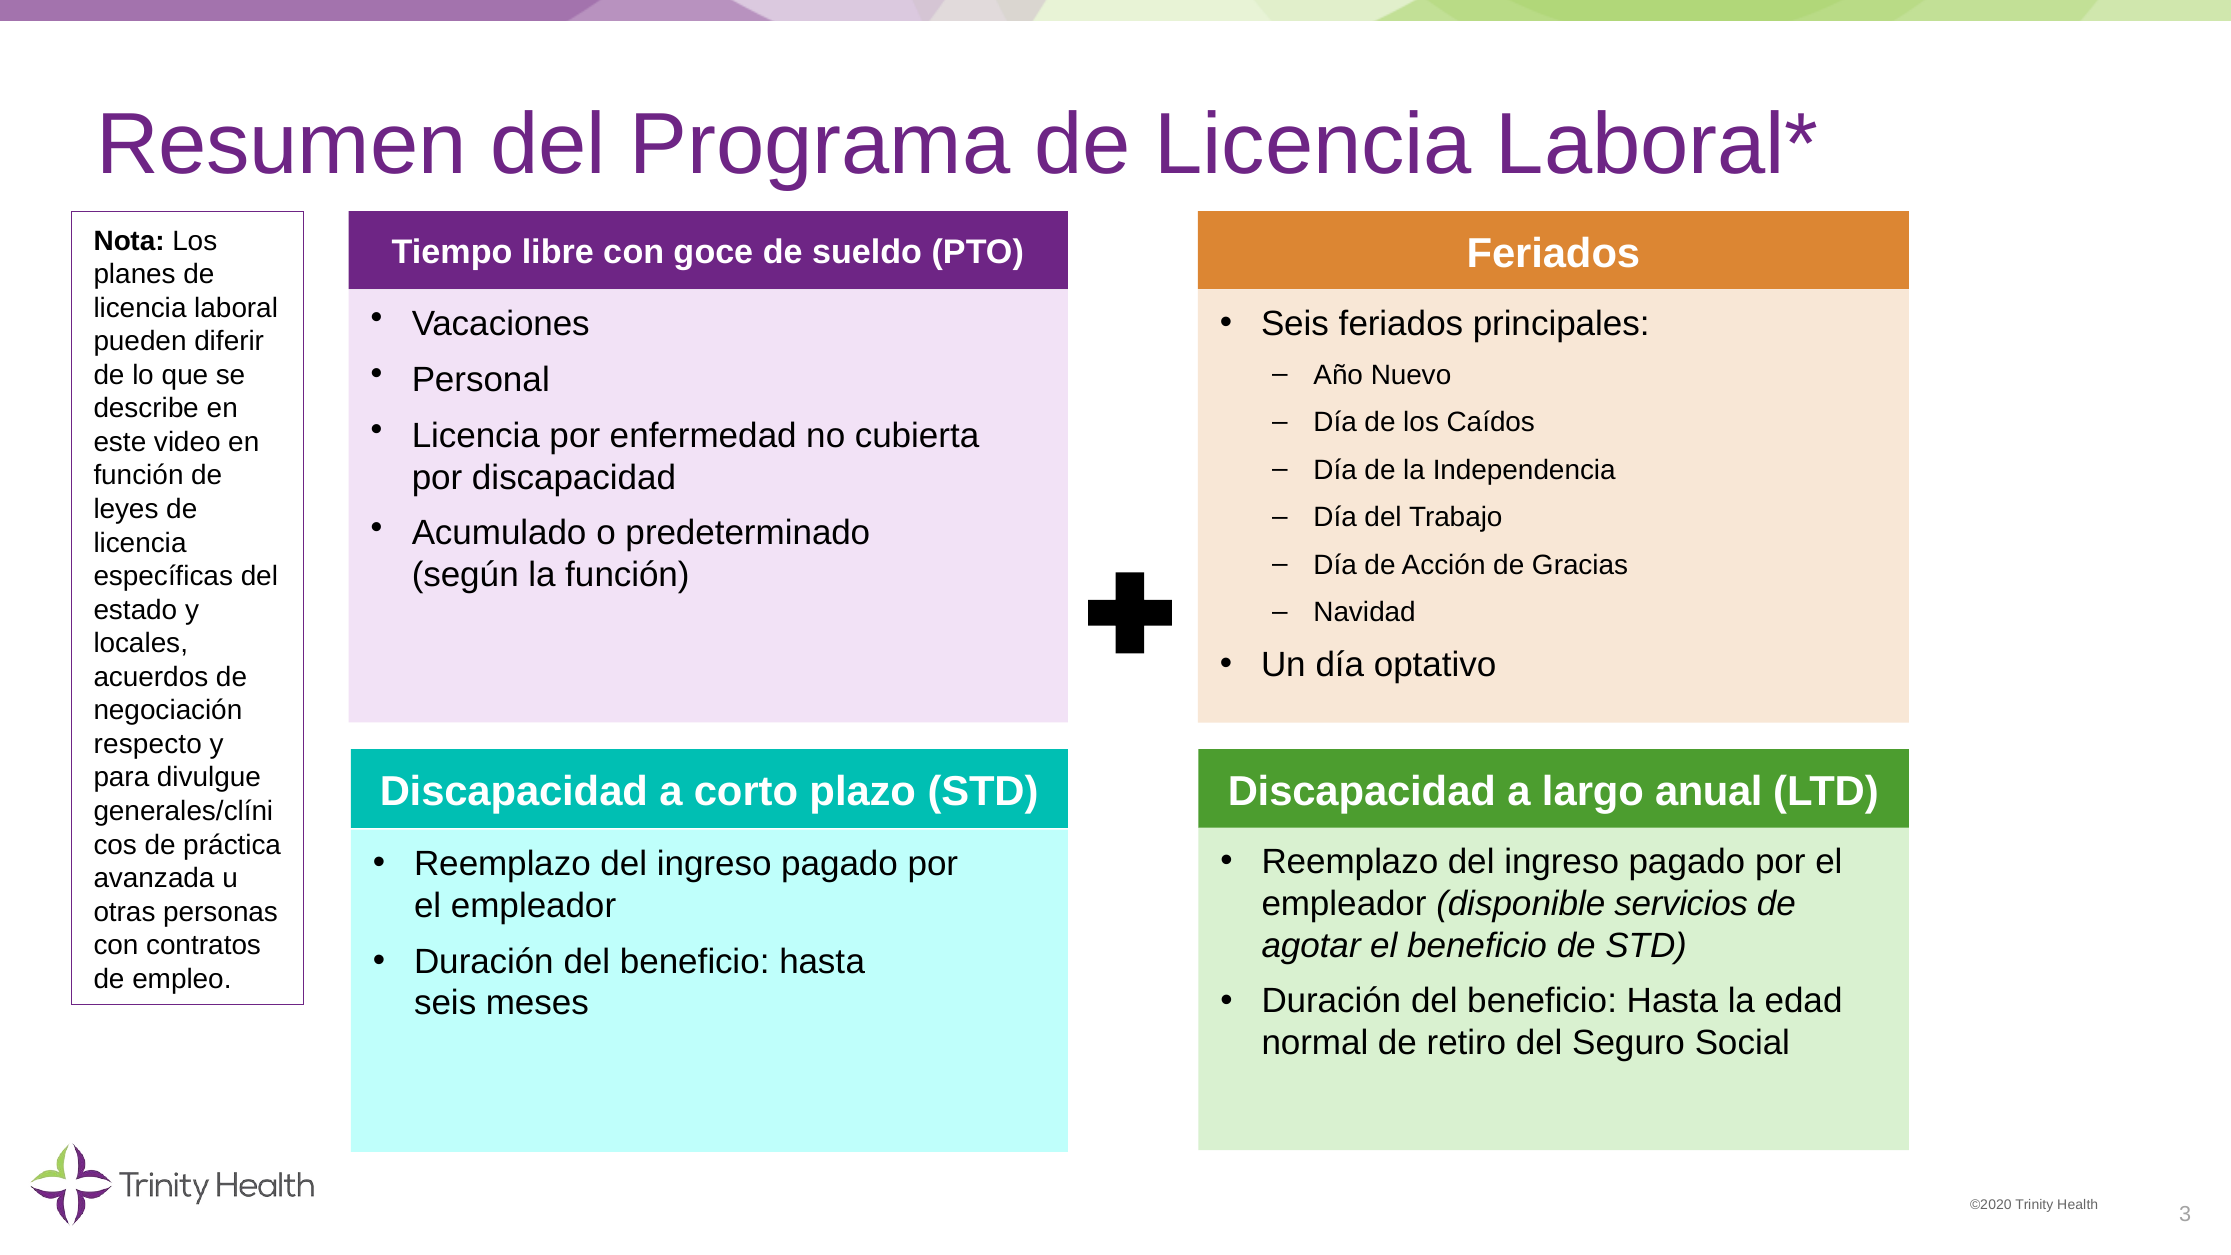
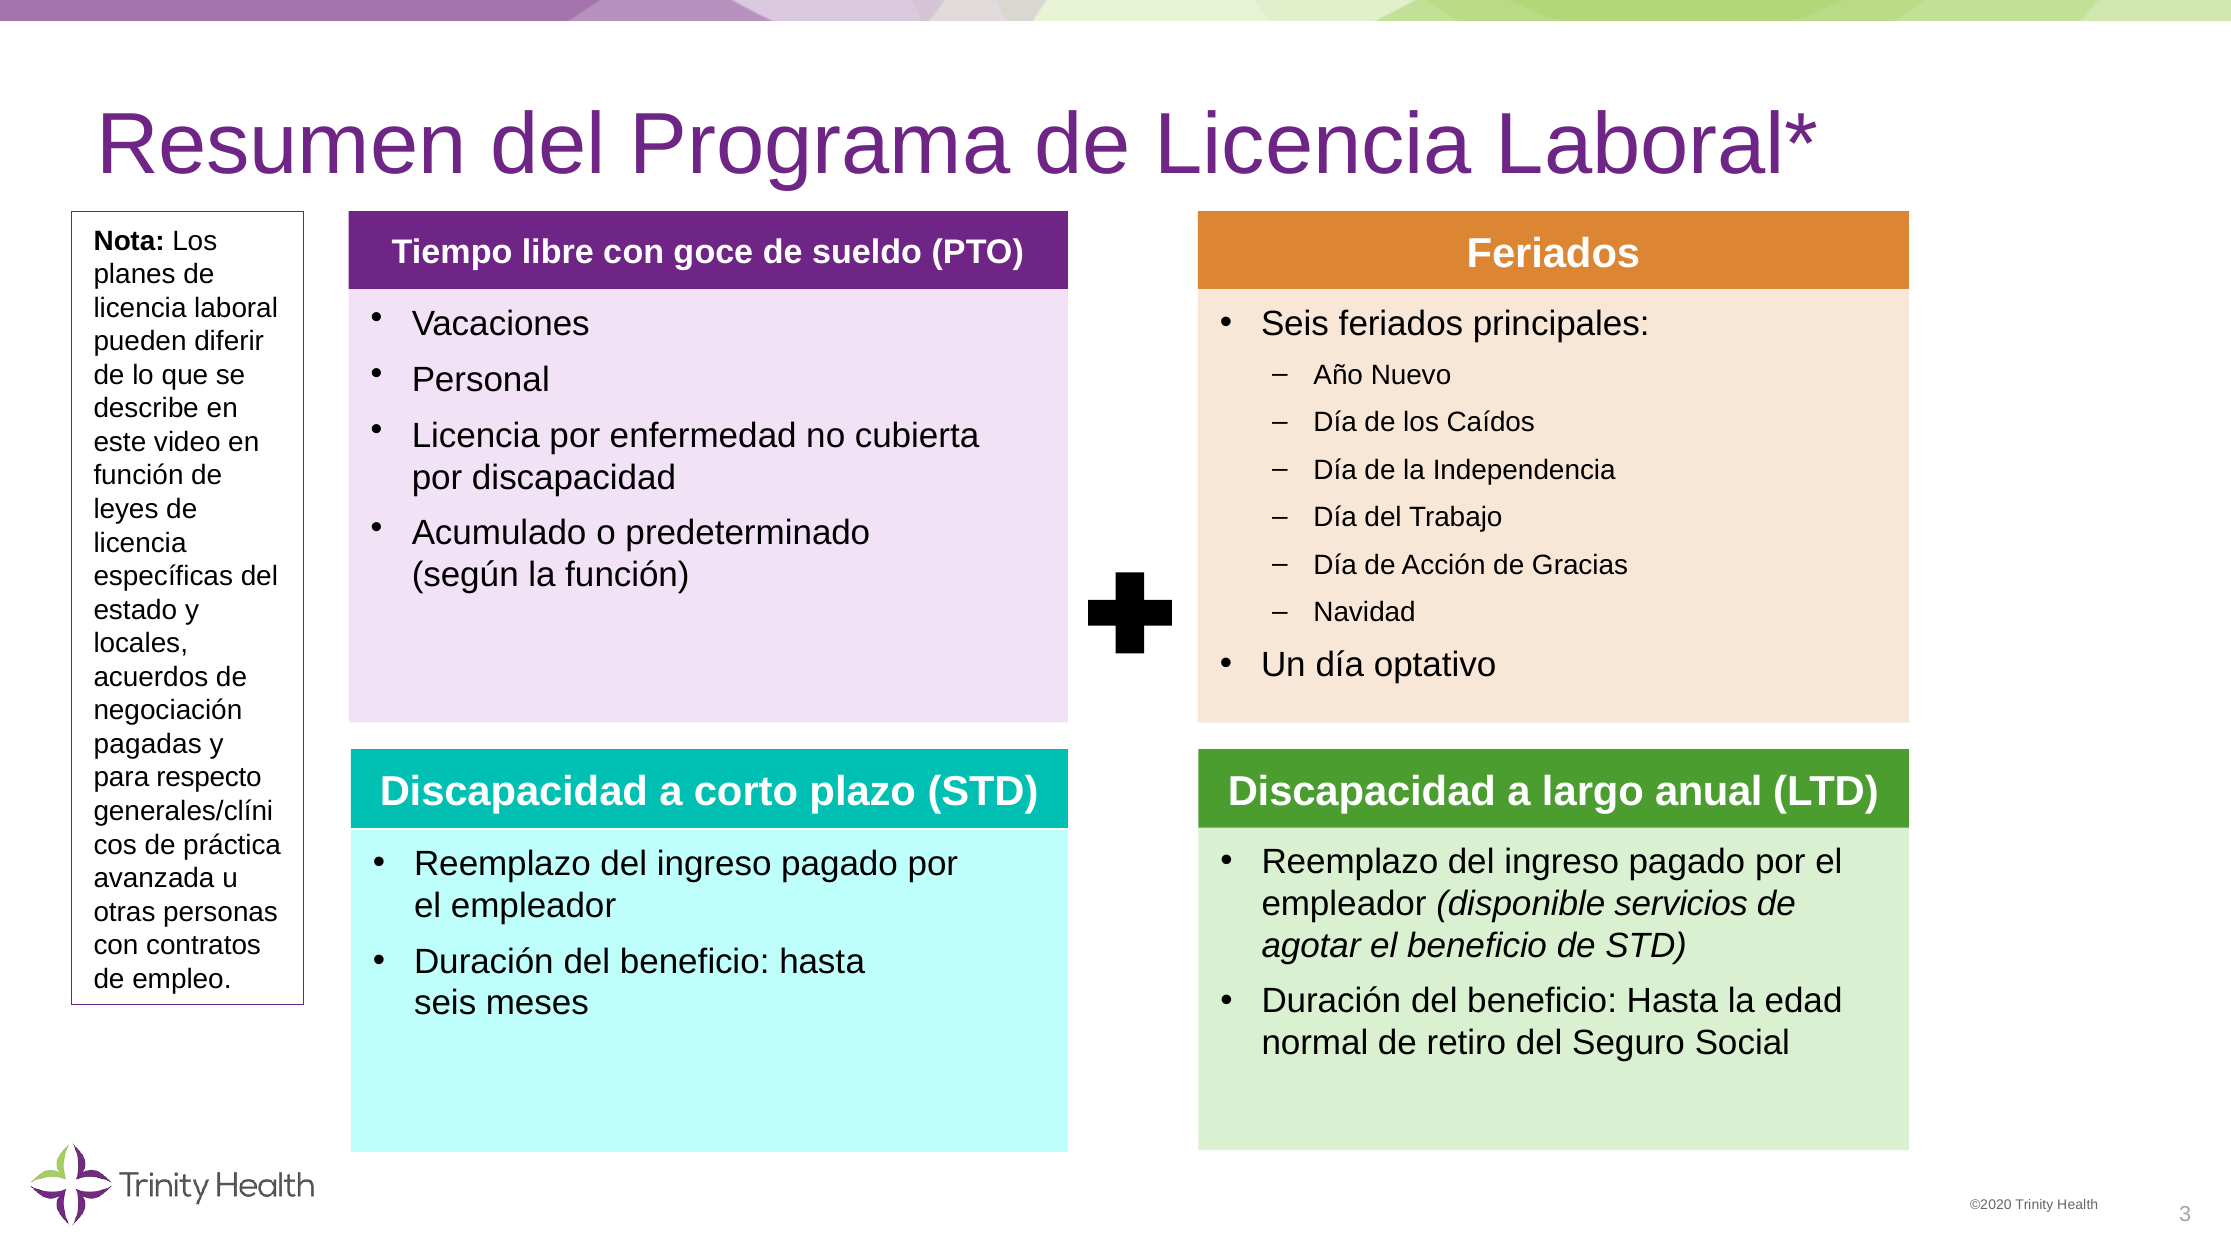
respecto: respecto -> pagadas (148, 744)
divulgue: divulgue -> respecto (209, 778)
